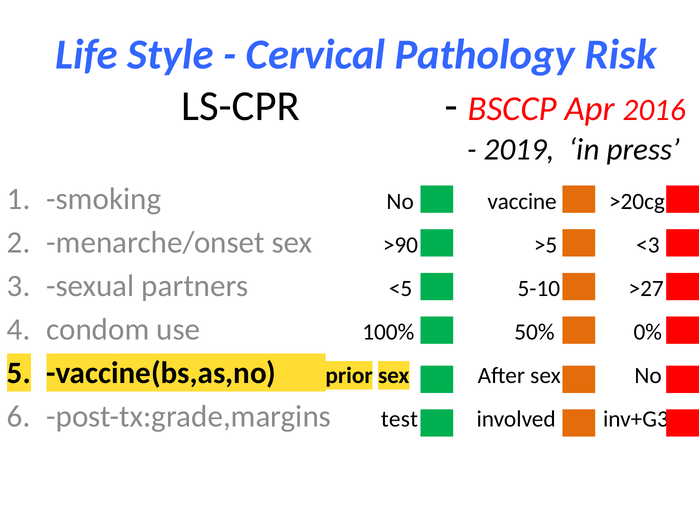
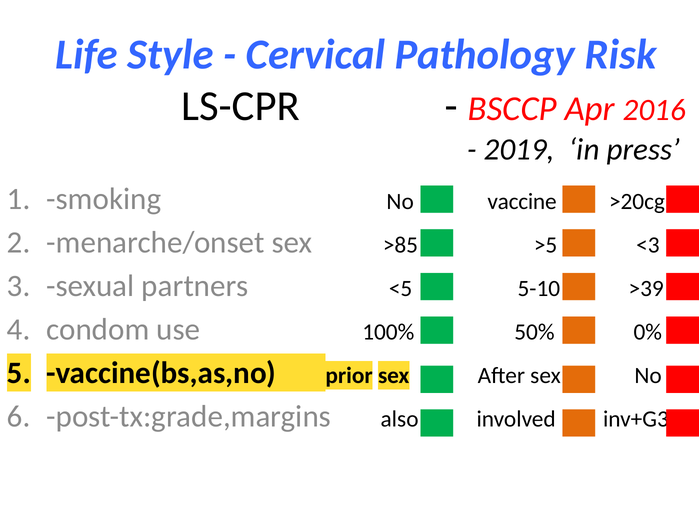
>90: >90 -> >85 (400, 245)
>27: >27 -> >39 (646, 289)
test: test -> also (400, 419)
